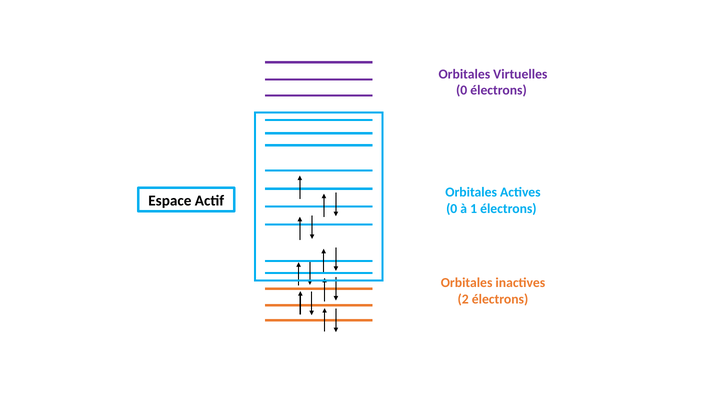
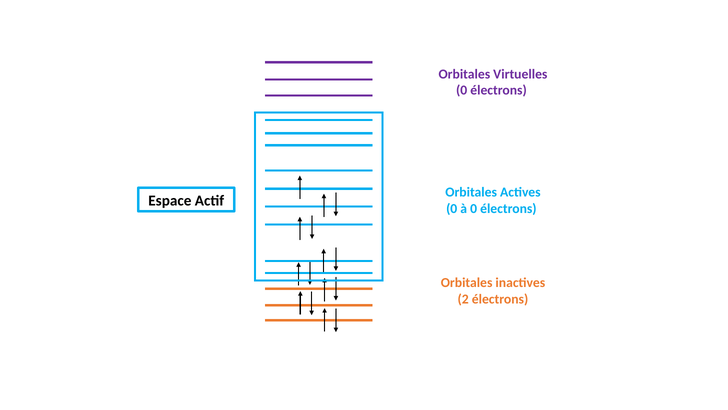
à 1: 1 -> 0 (474, 208)
